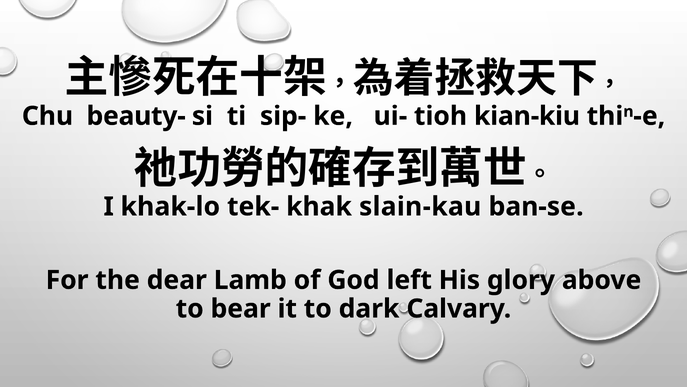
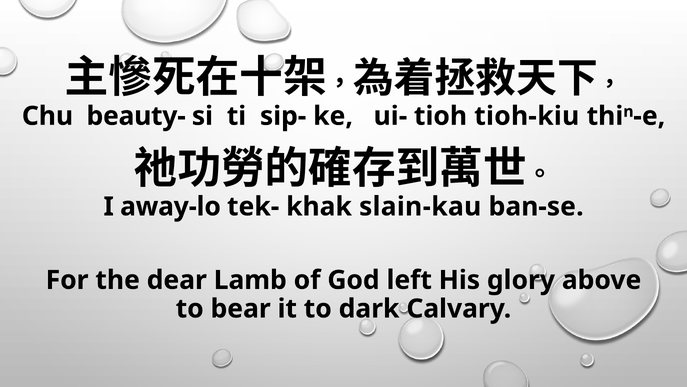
kian-kiu: kian-kiu -> tioh-kiu (527, 116)
khak-lo: khak-lo -> away-lo (171, 206)
